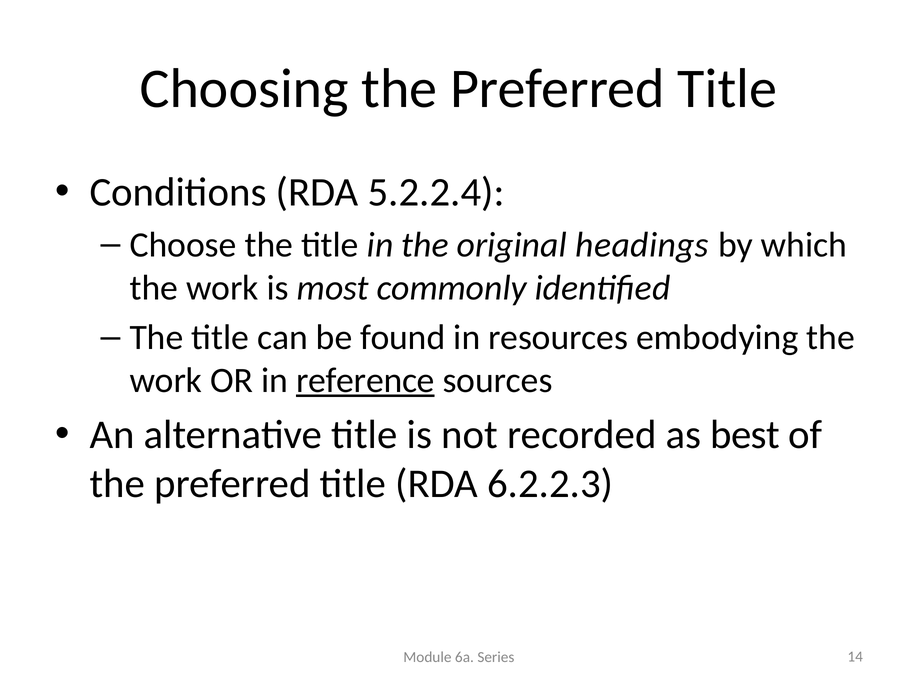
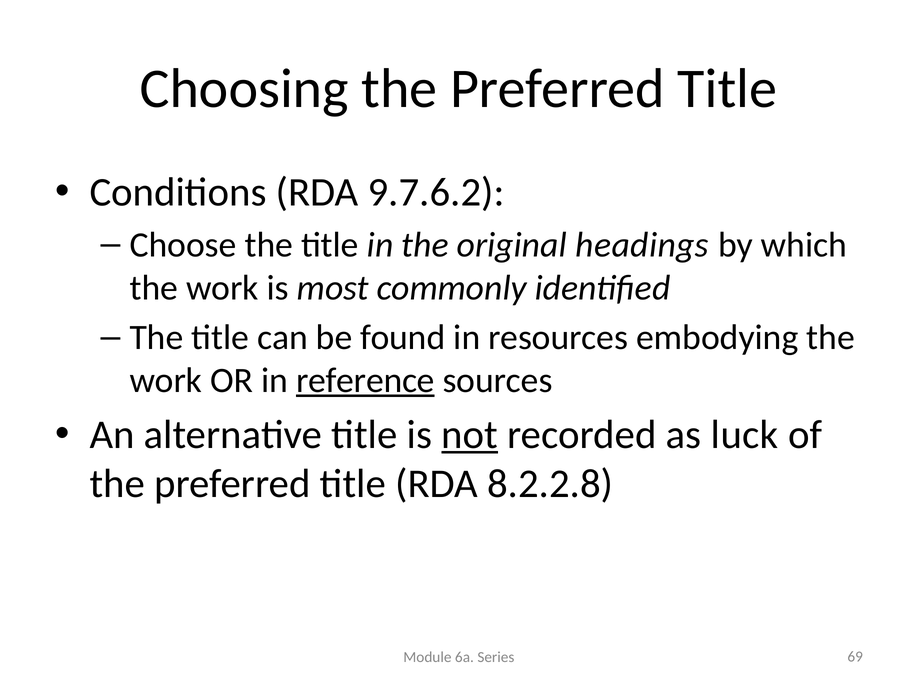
5.2.2.4: 5.2.2.4 -> 9.7.6.2 (436, 193)
not underline: none -> present (470, 435)
best: best -> luck (745, 435)
6.2.2.3: 6.2.2.3 -> 8.2.2.8 (550, 484)
14: 14 -> 69 (855, 657)
